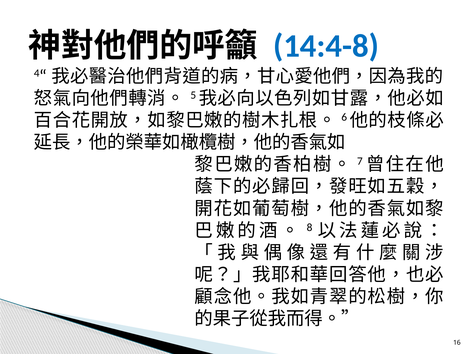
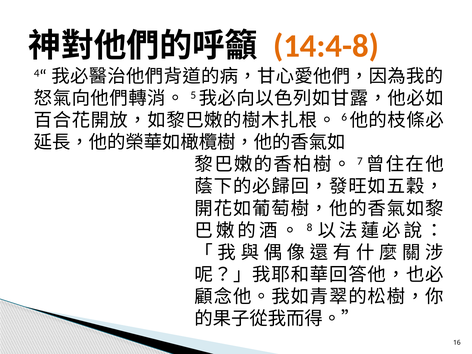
14:4-8 colour: blue -> orange (326, 46)
